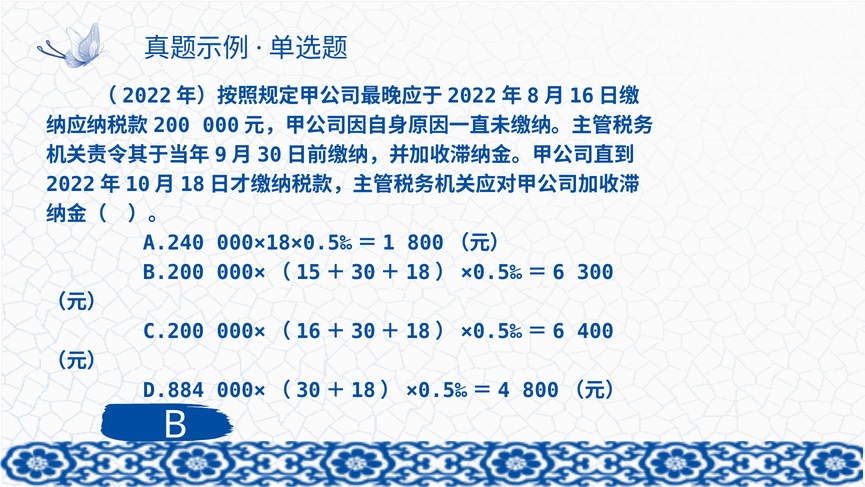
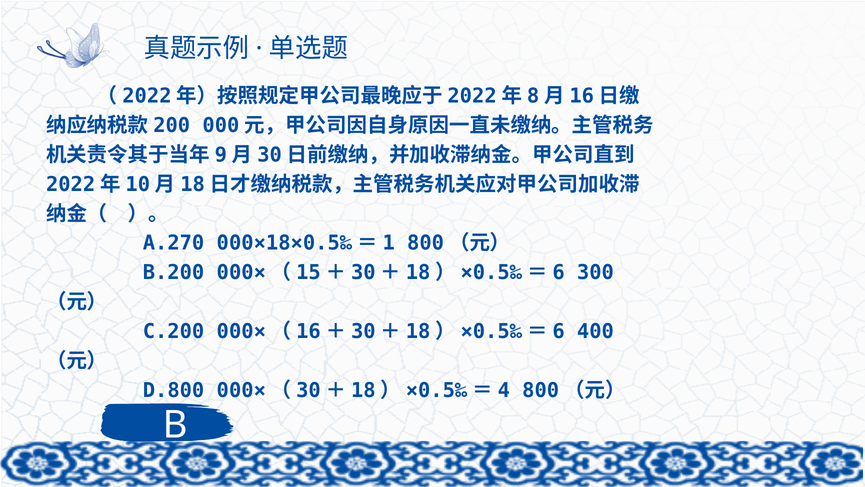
A.240: A.240 -> A.270 (174, 243)
D.884: D.884 -> D.800 (174, 390)
